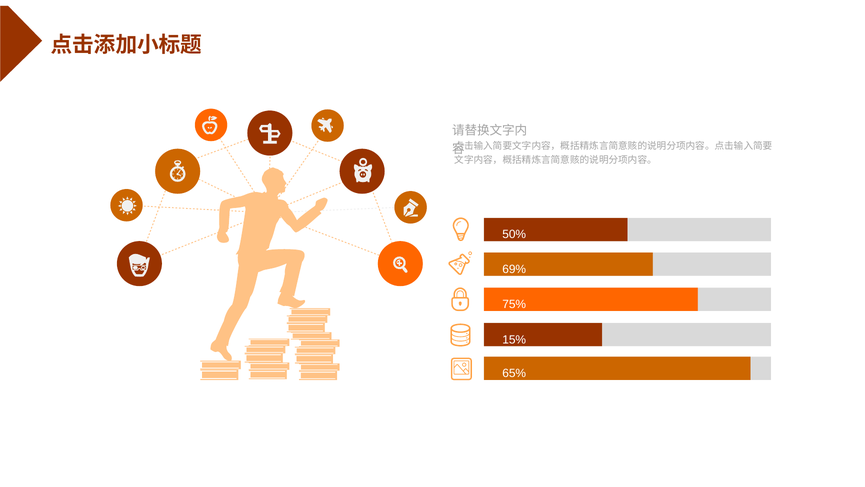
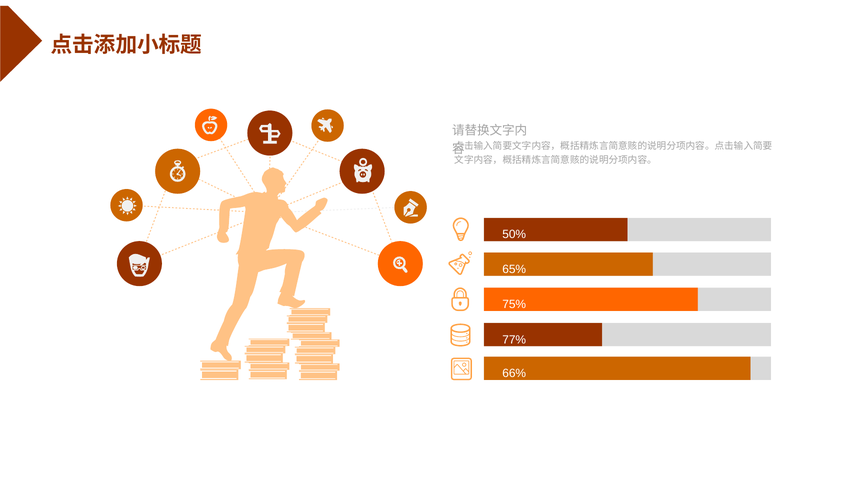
69%: 69% -> 65% (514, 269)
15%: 15% -> 77% (514, 339)
65%: 65% -> 66% (514, 373)
